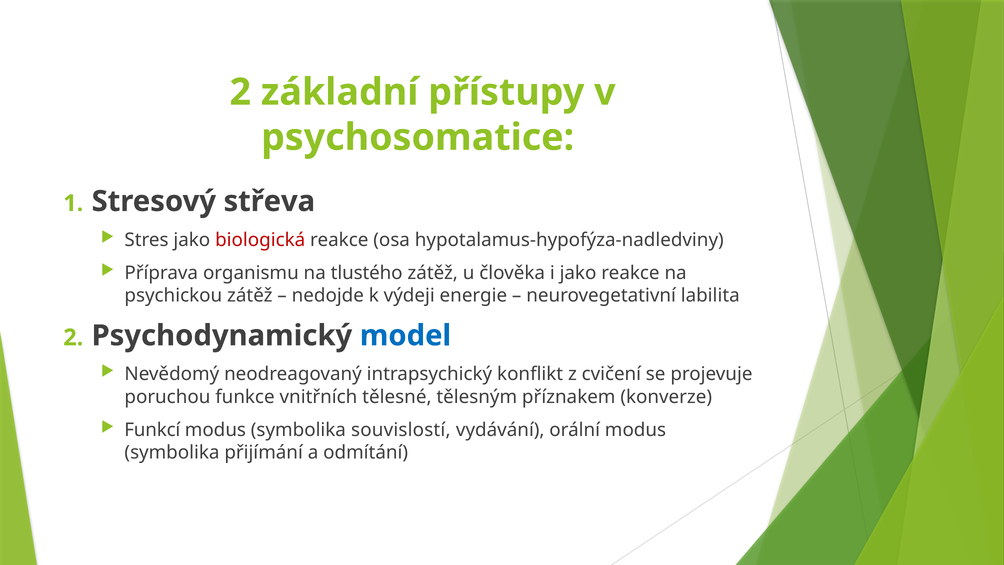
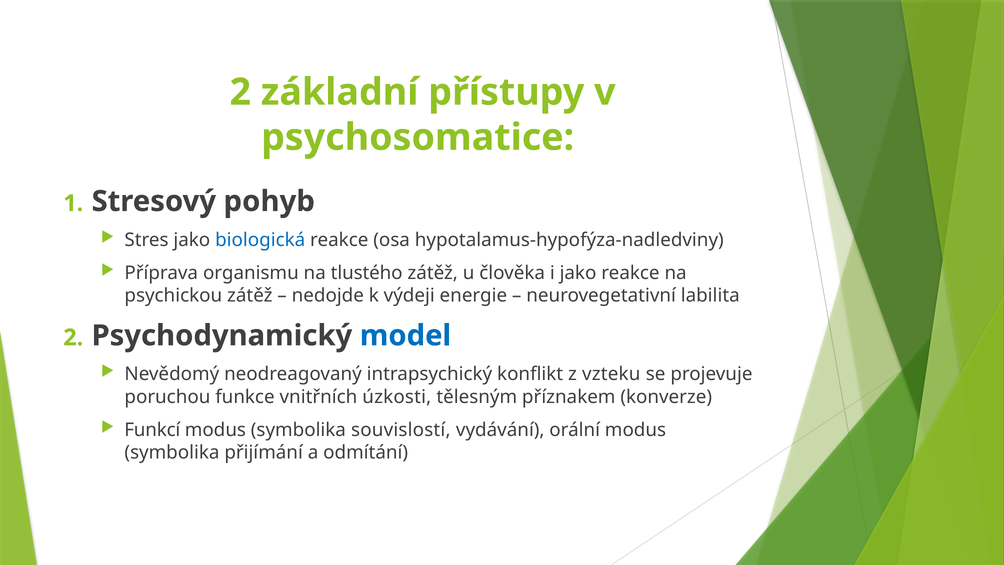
střeva: střeva -> pohyb (269, 201)
biologická colour: red -> blue (260, 240)
cvičení: cvičení -> vzteku (611, 374)
tělesné: tělesné -> úzkosti (397, 397)
